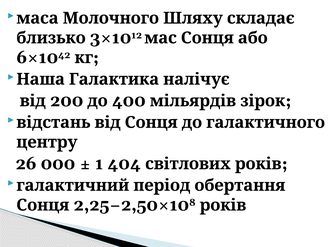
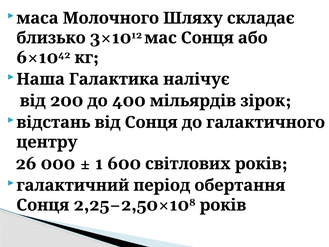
404: 404 -> 600 (124, 164)
